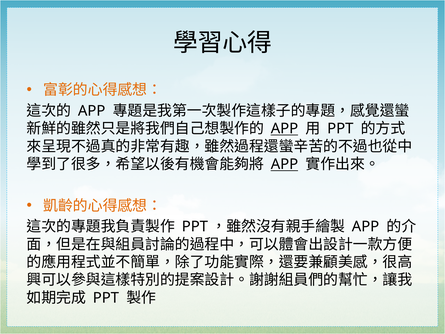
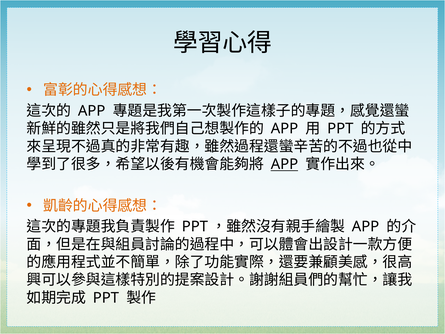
APP underline: present -> none (284, 129)
